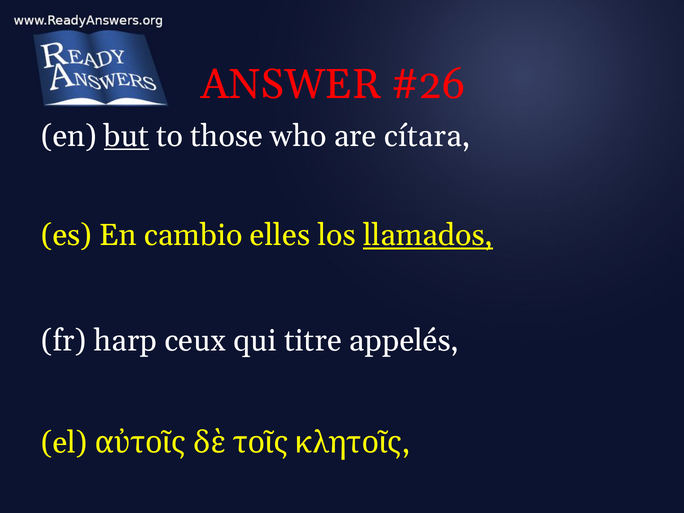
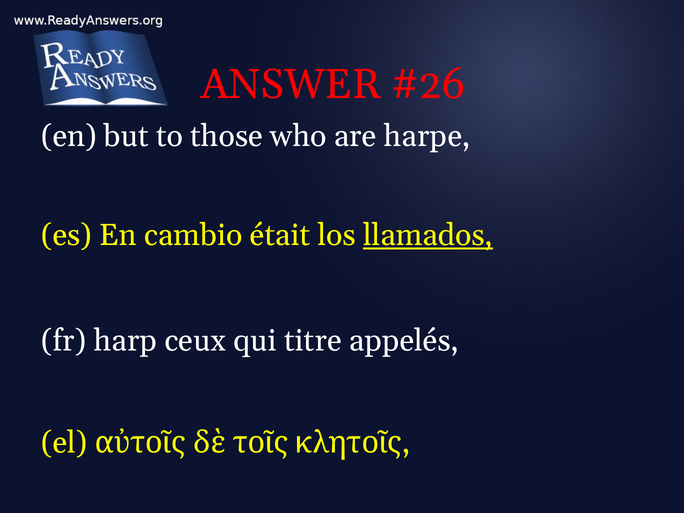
but underline: present -> none (126, 136)
cítara: cítara -> harpe (427, 136)
elles: elles -> était (280, 235)
